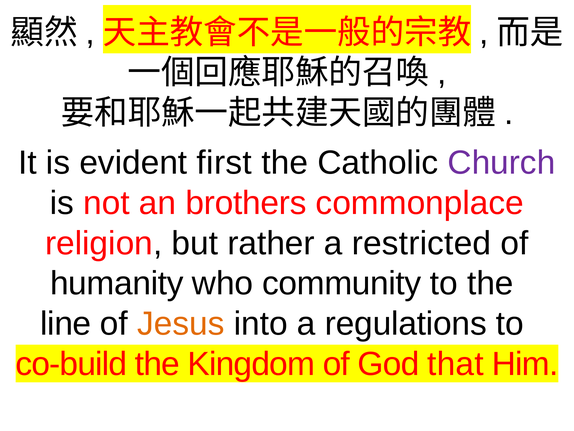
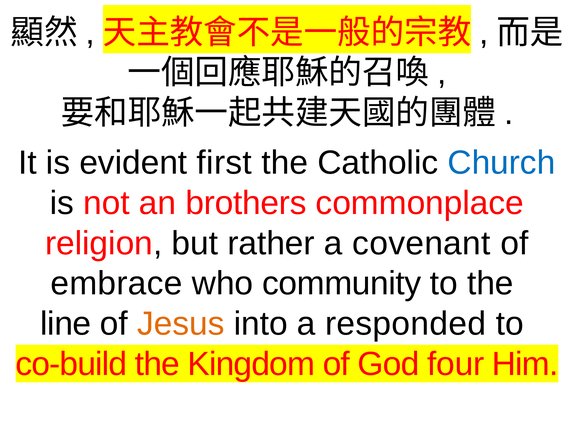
Church colour: purple -> blue (501, 163)
restricted: restricted -> covenant (421, 243)
humanity: humanity -> embrace (116, 283)
regulations: regulations -> responded (406, 323)
that: that -> four (456, 364)
